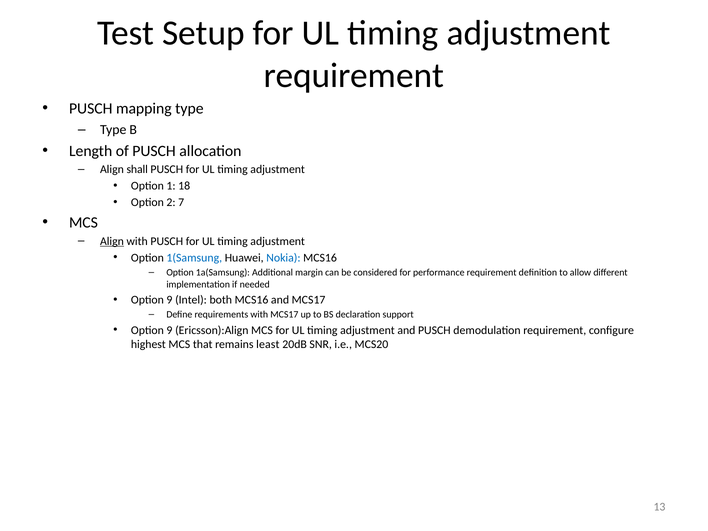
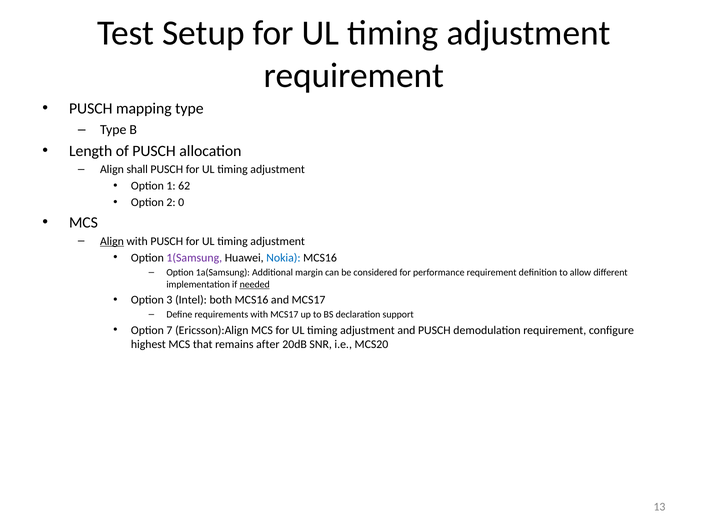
18: 18 -> 62 (184, 186)
7: 7 -> 0 (181, 203)
1(Samsung colour: blue -> purple (194, 258)
needed underline: none -> present (255, 284)
9: 9 -> 3 (169, 300)
9: 9 -> 7 (169, 330)
least: least -> after (268, 344)
